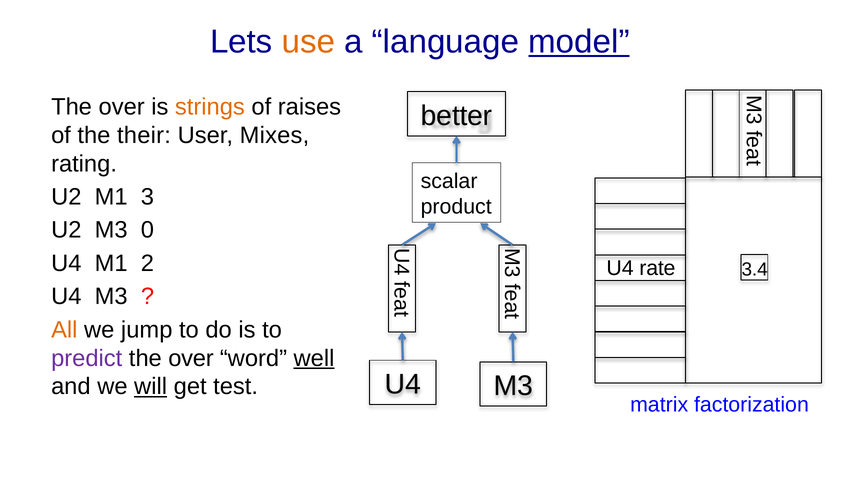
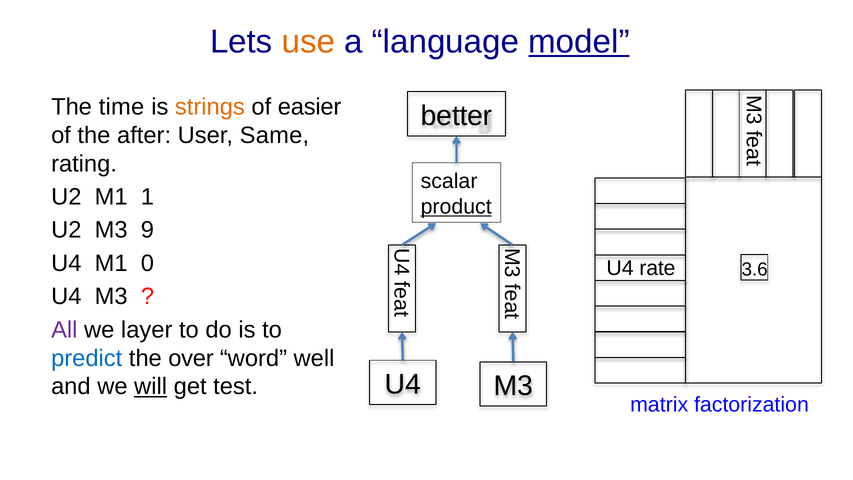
over: over -> time (122, 107)
raises: raises -> easier (310, 107)
their: their -> after (144, 135)
Mixes: Mixes -> Same (274, 135)
M1 3: 3 -> 1 (147, 197)
product underline: none -> present (456, 207)
0: 0 -> 9 (147, 230)
2: 2 -> 0 (147, 263)
3.4: 3.4 -> 3.6 (755, 269)
All colour: orange -> purple (64, 330)
jump: jump -> layer (147, 330)
predict colour: purple -> blue (87, 358)
well underline: present -> none (314, 358)
